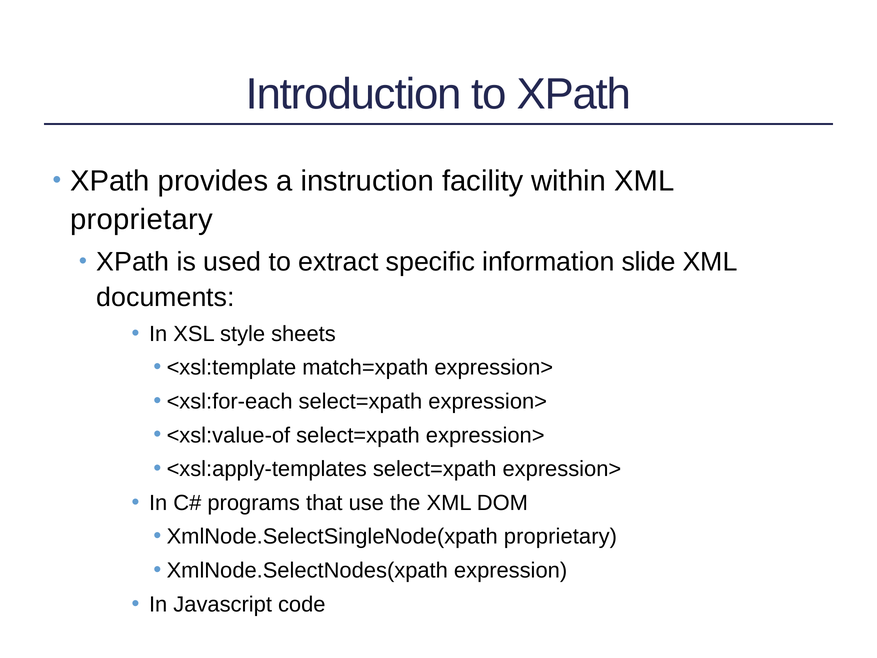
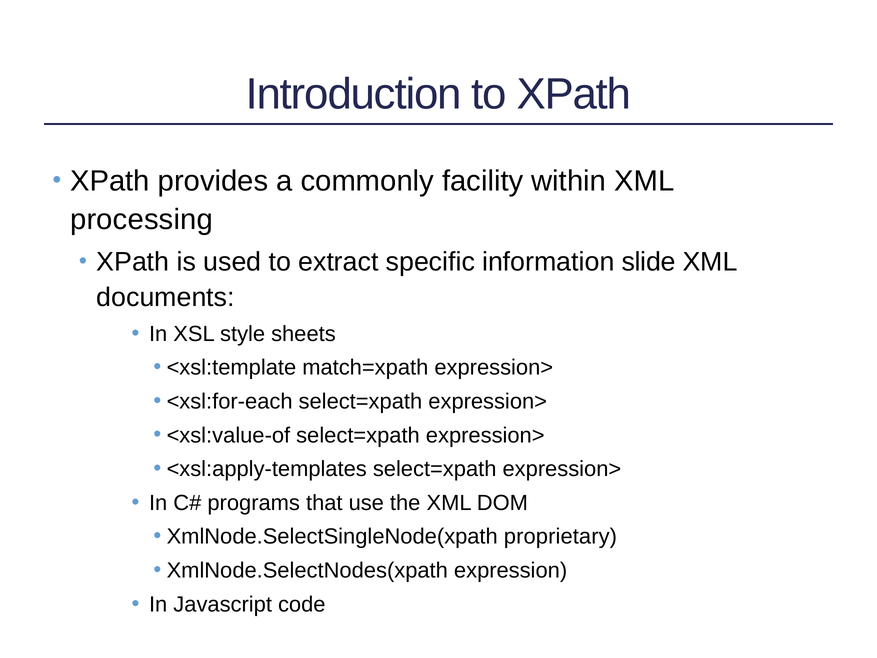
instruction: instruction -> commonly (367, 181)
proprietary: proprietary -> processing (142, 220)
